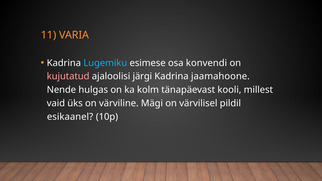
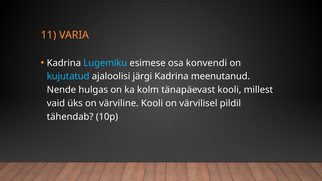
kujutatud colour: pink -> light blue (68, 76)
jaamahoone: jaamahoone -> meenutanud (220, 76)
värviline Mägi: Mägi -> Kooli (152, 103)
esikaanel: esikaanel -> tähendab (70, 117)
